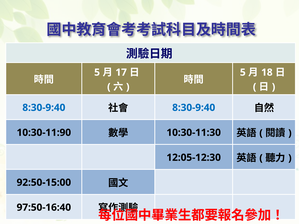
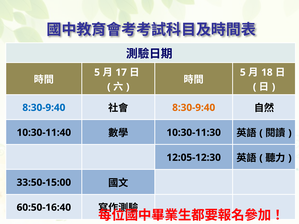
8:30-9:40 colour: blue -> orange (194, 108)
10:30-11:90: 10:30-11:90 -> 10:30-11:40 (44, 133)
92:50-15:00: 92:50-15:00 -> 33:50-15:00 (44, 183)
97:50-16:40: 97:50-16:40 -> 60:50-16:40 (44, 208)
